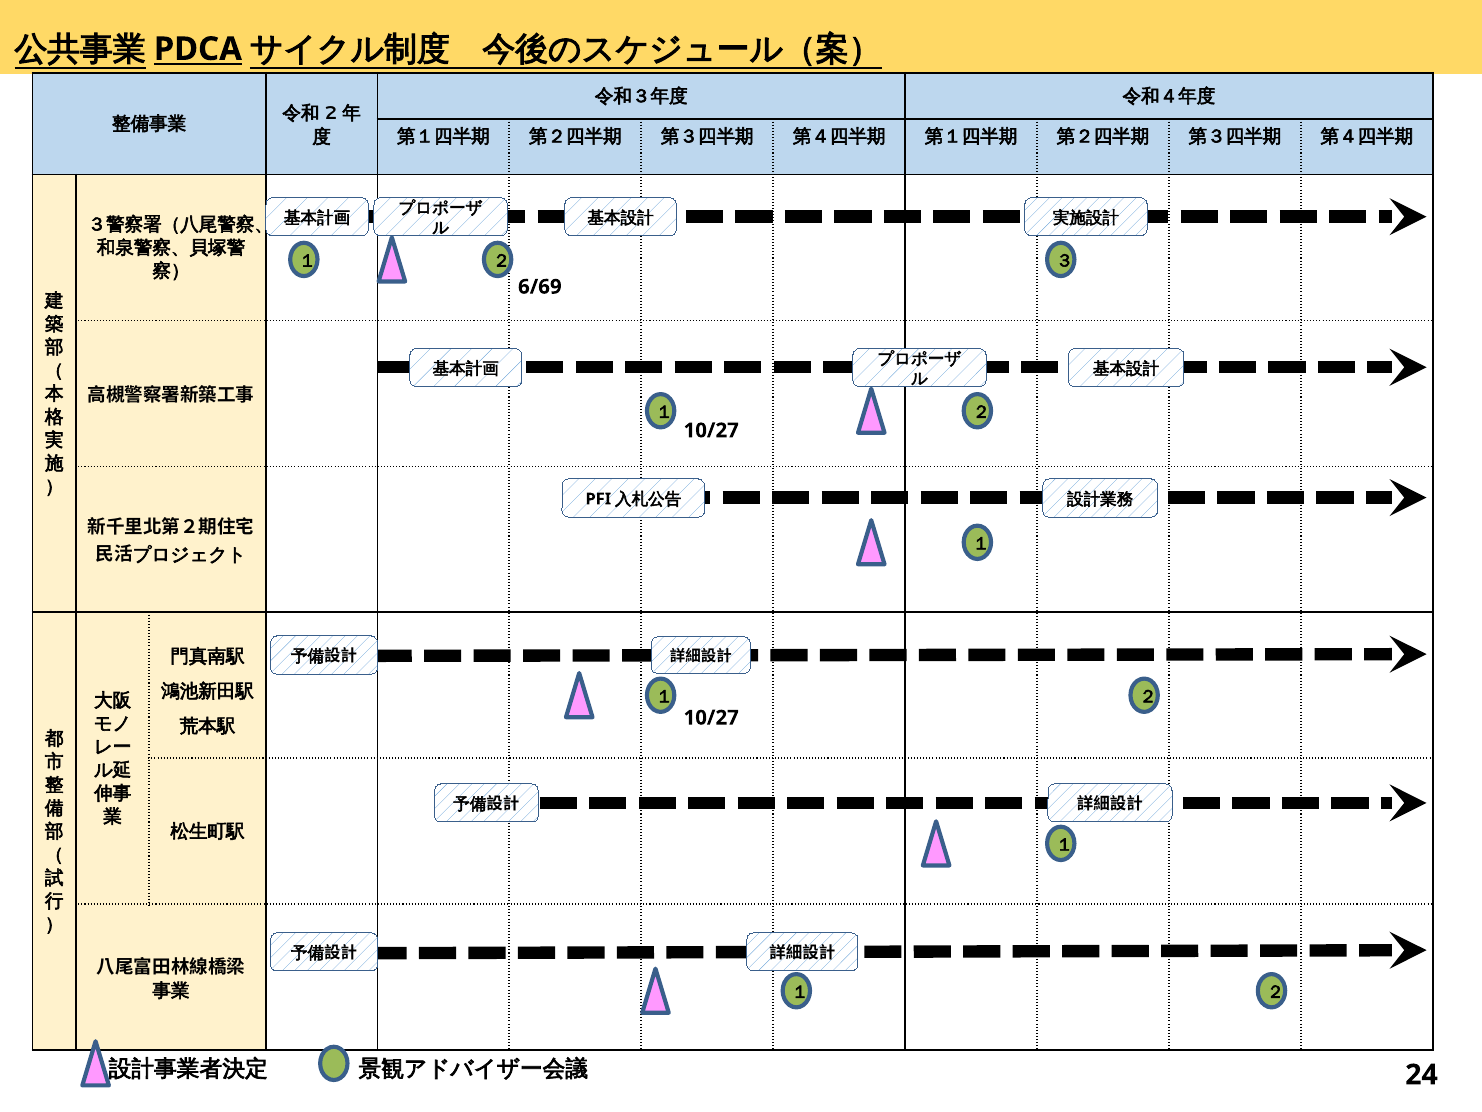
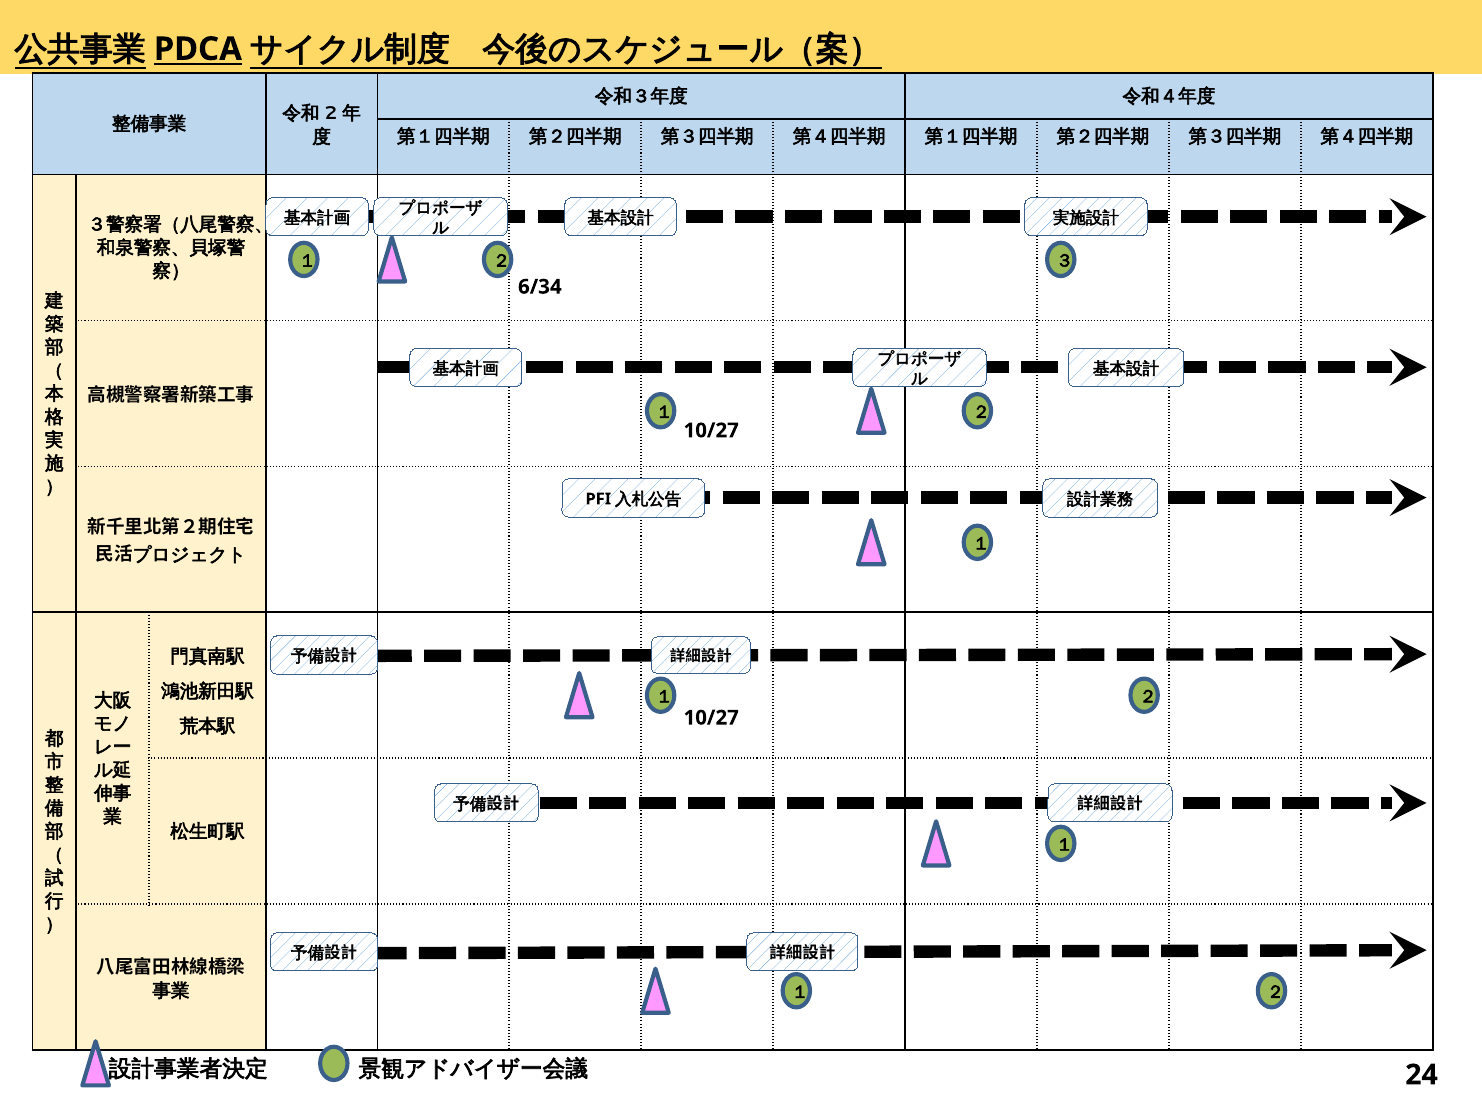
6/69: 6/69 -> 6/34 (540, 287)
